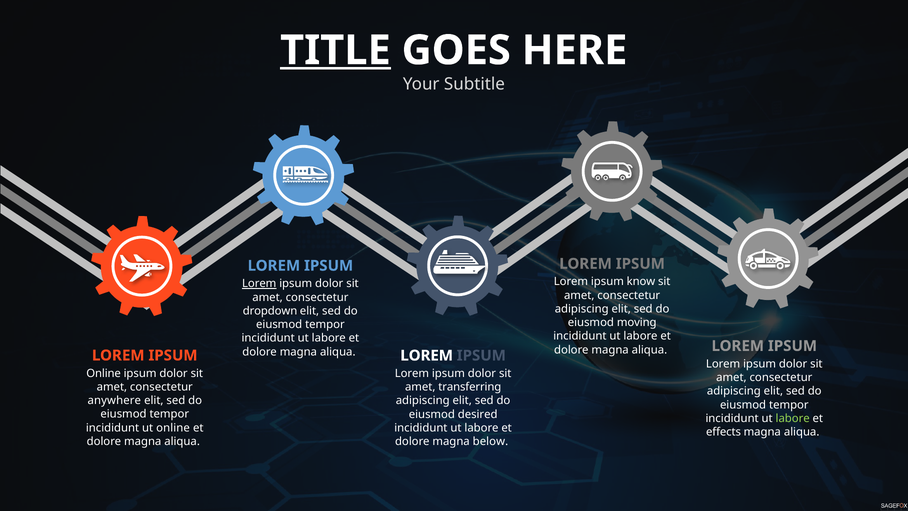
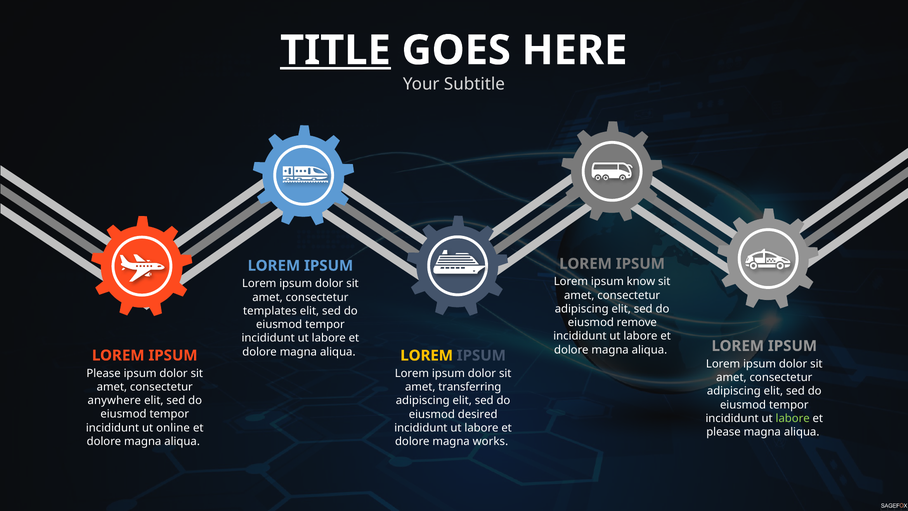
Lorem underline: present -> none (259, 284)
dropdown: dropdown -> templates (270, 311)
moving: moving -> remove (637, 322)
LOREM colour: white -> yellow (427, 355)
Online: Online -> Please (104, 373)
effects: effects -> please (723, 432)
below: below -> works (490, 441)
